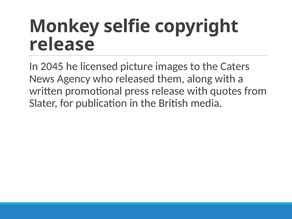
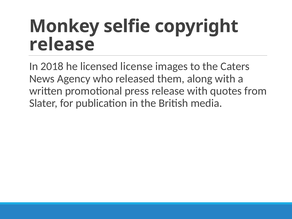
2045: 2045 -> 2018 (52, 66)
picture: picture -> license (137, 66)
